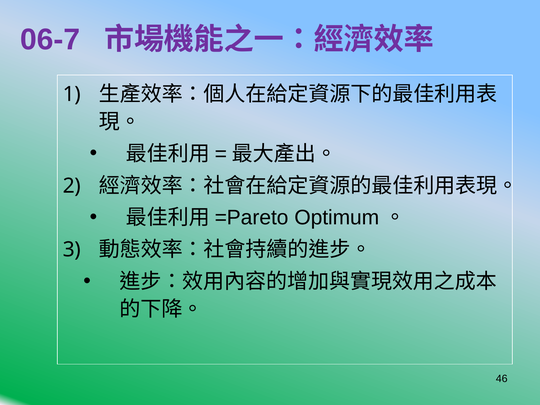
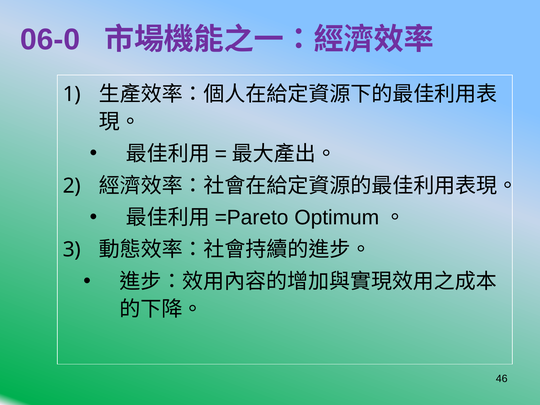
06-7: 06-7 -> 06-0 (50, 40)
